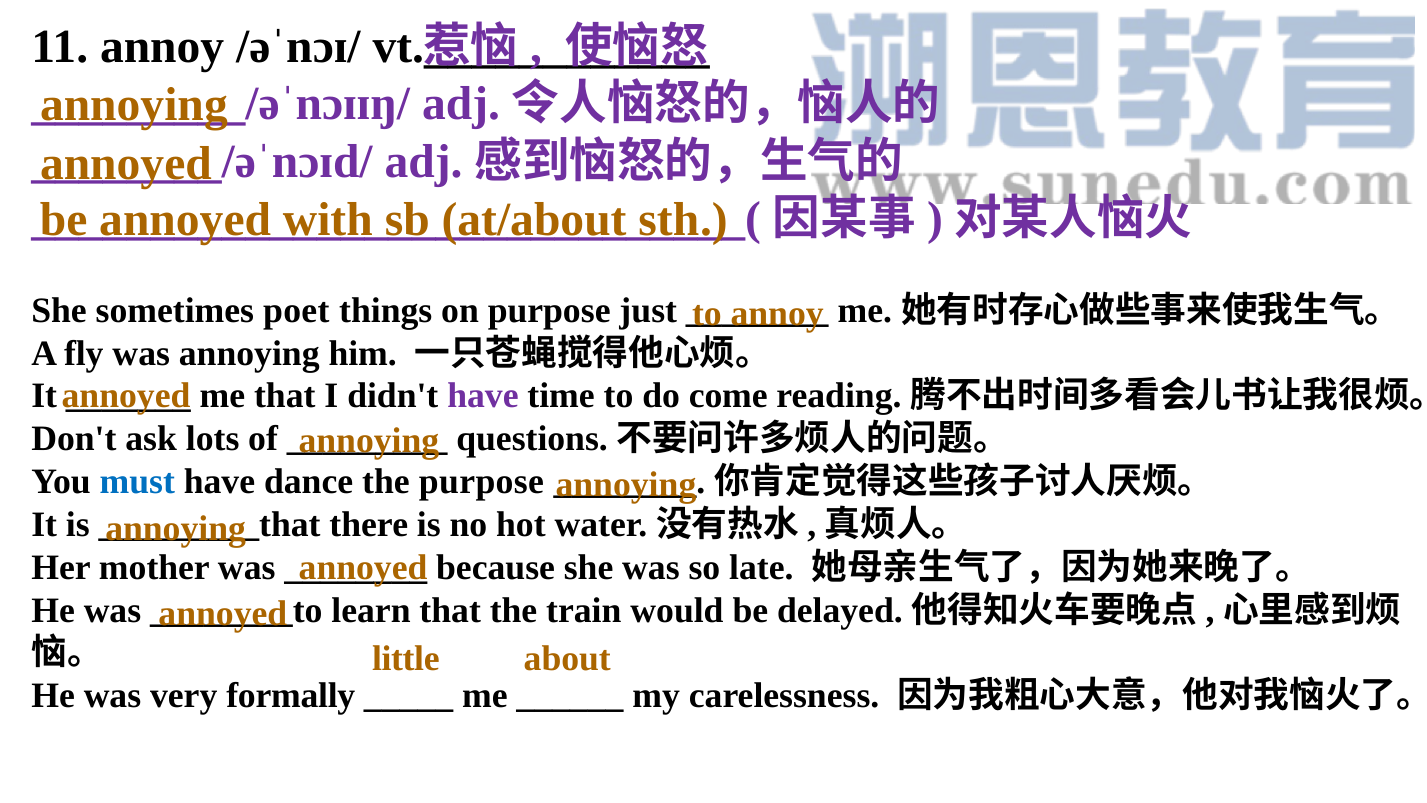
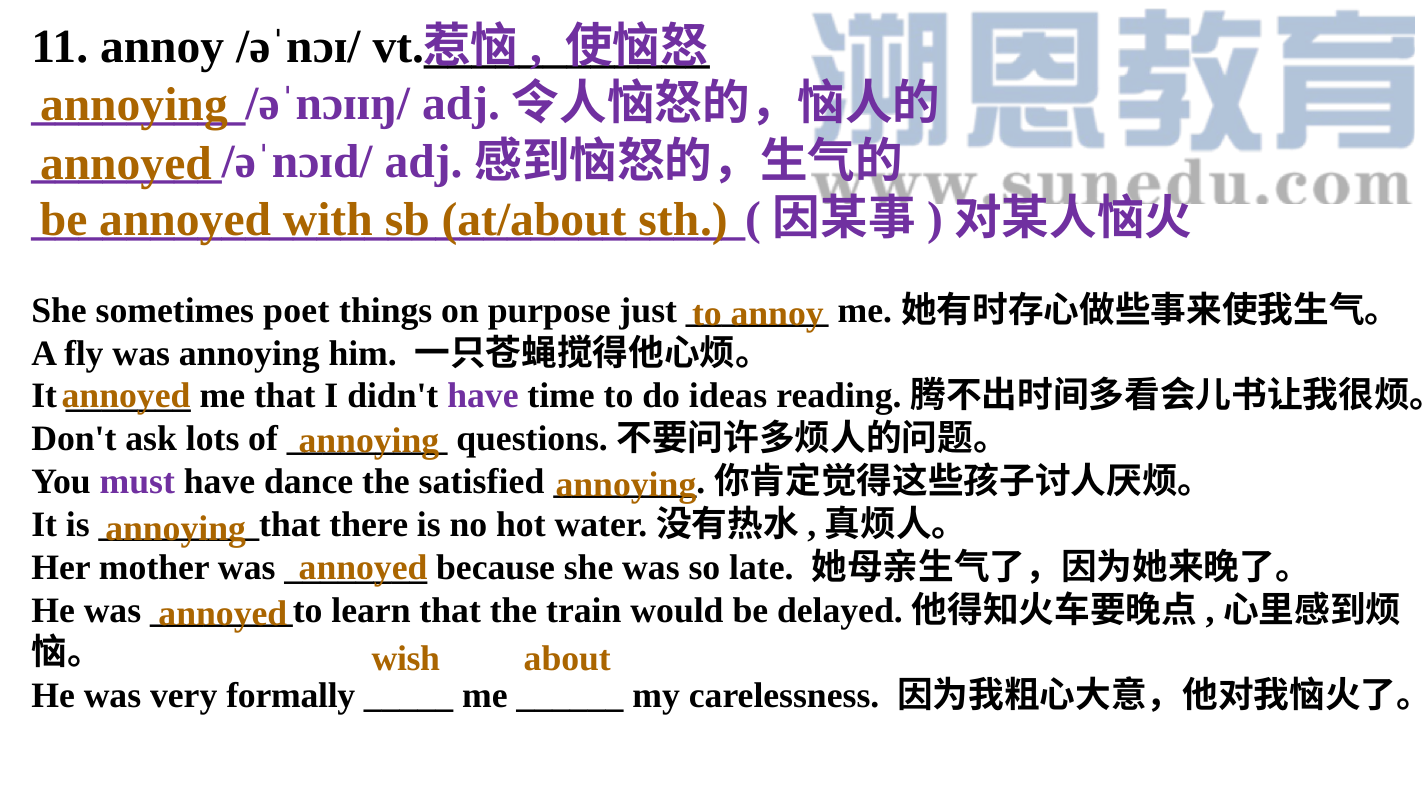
come: come -> ideas (728, 396)
must colour: blue -> purple (137, 482)
the purpose: purpose -> satisfied (482, 482)
little: little -> wish (406, 659)
